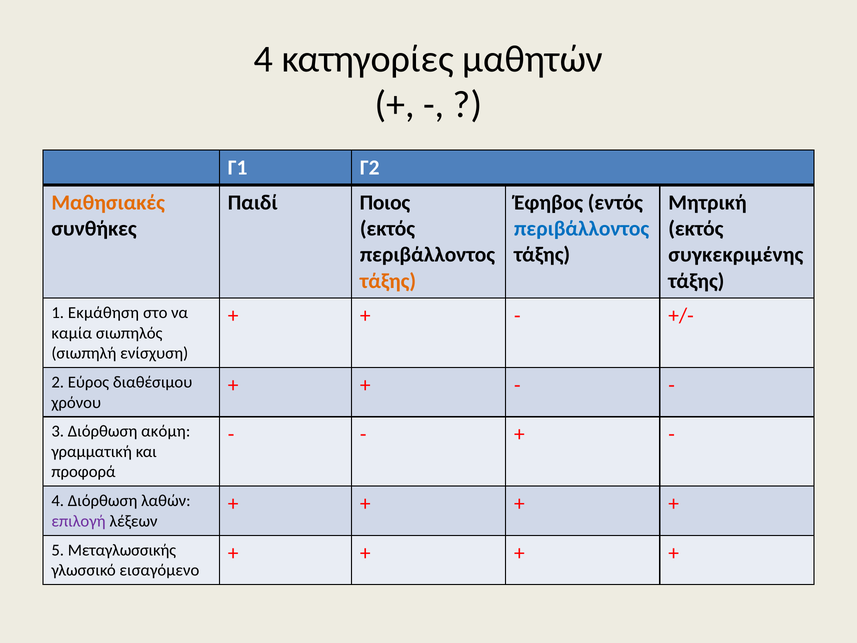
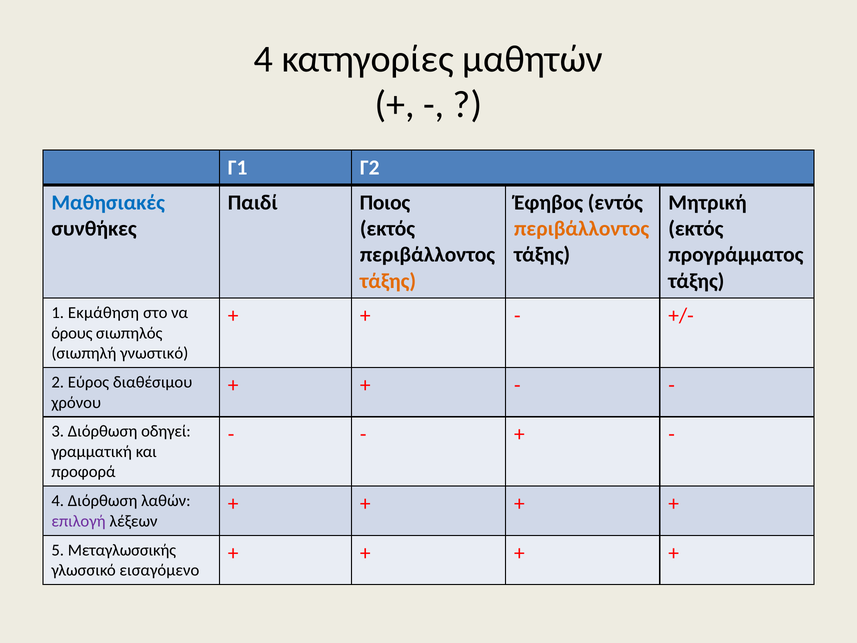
Μαθησιακές colour: orange -> blue (108, 202)
περιβάλλοντος colour: blue -> orange (582, 229)
συγκεκριμένης: συγκεκριμένης -> προγράμματος (736, 255)
καμία: καμία -> όρους (72, 333)
ενίσχυση: ενίσχυση -> γνωστικό (154, 353)
ακόμη: ακόμη -> οδηγεί (166, 431)
